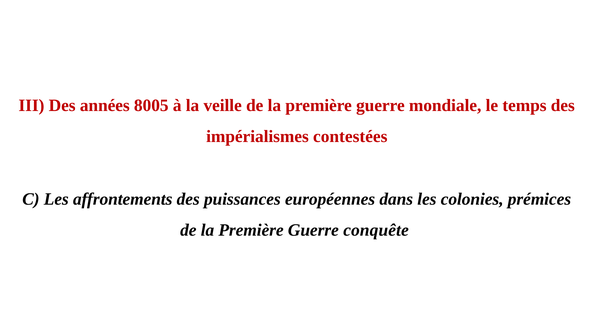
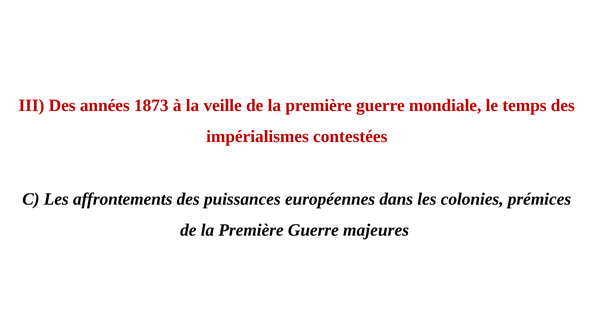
8005: 8005 -> 1873 (151, 105)
conquête: conquête -> majeures (376, 230)
